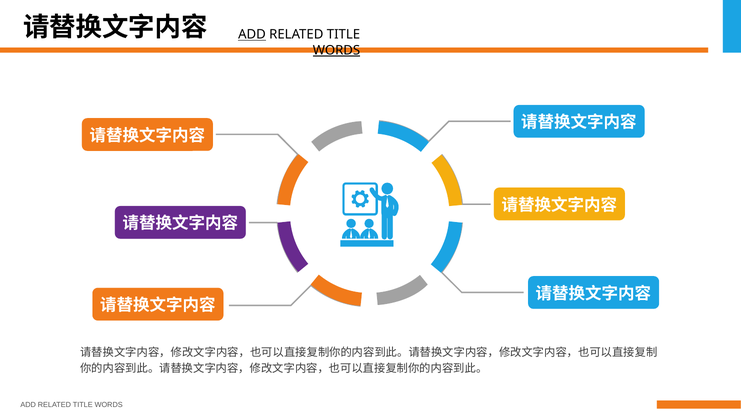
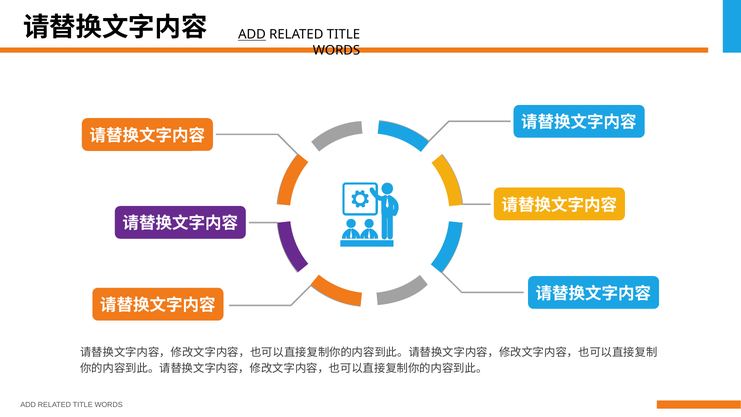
WORDS underline: present -> none (336, 50)
